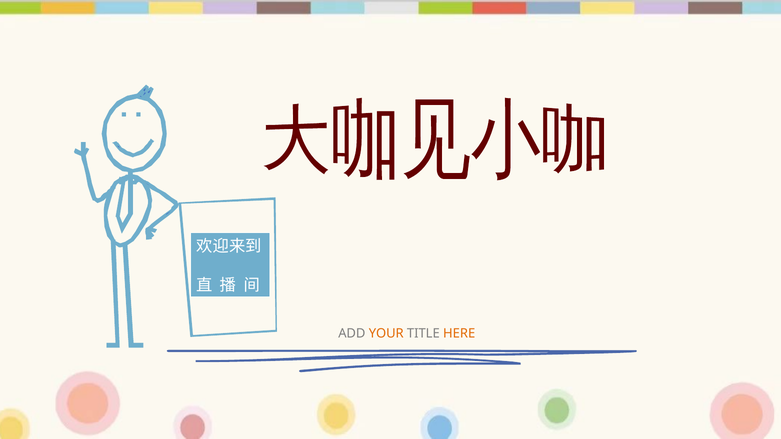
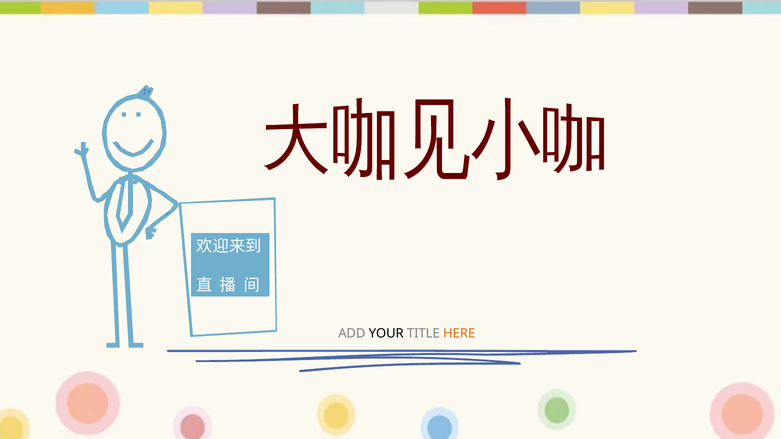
YOUR colour: orange -> black (386, 334)
